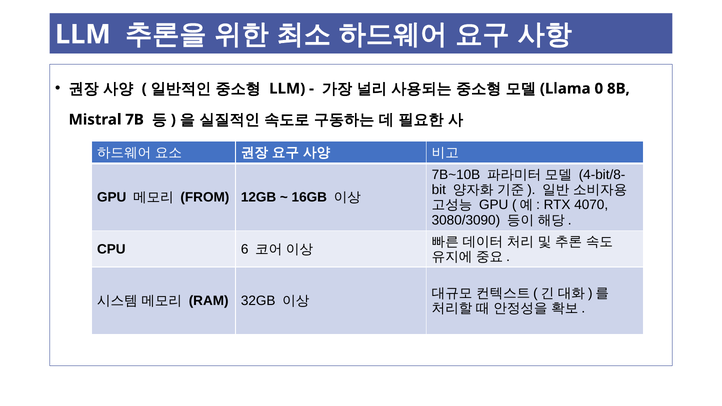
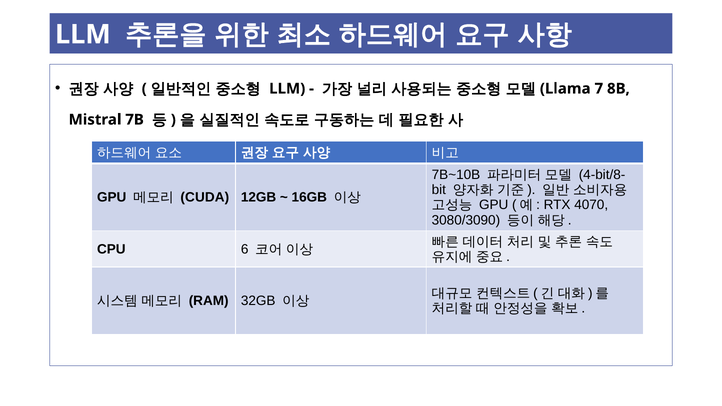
0: 0 -> 7 (599, 89)
FROM: FROM -> CUDA (205, 197)
